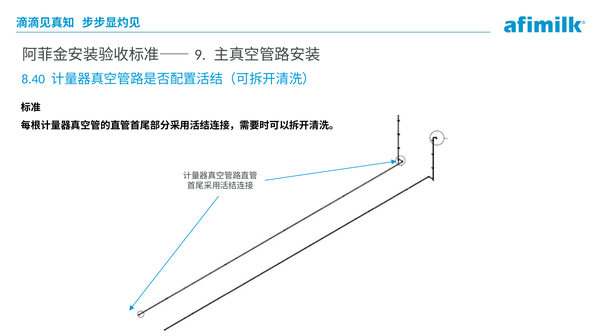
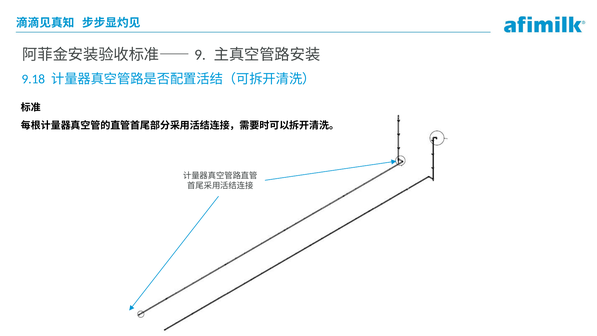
8.40: 8.40 -> 9.18 (33, 79)
